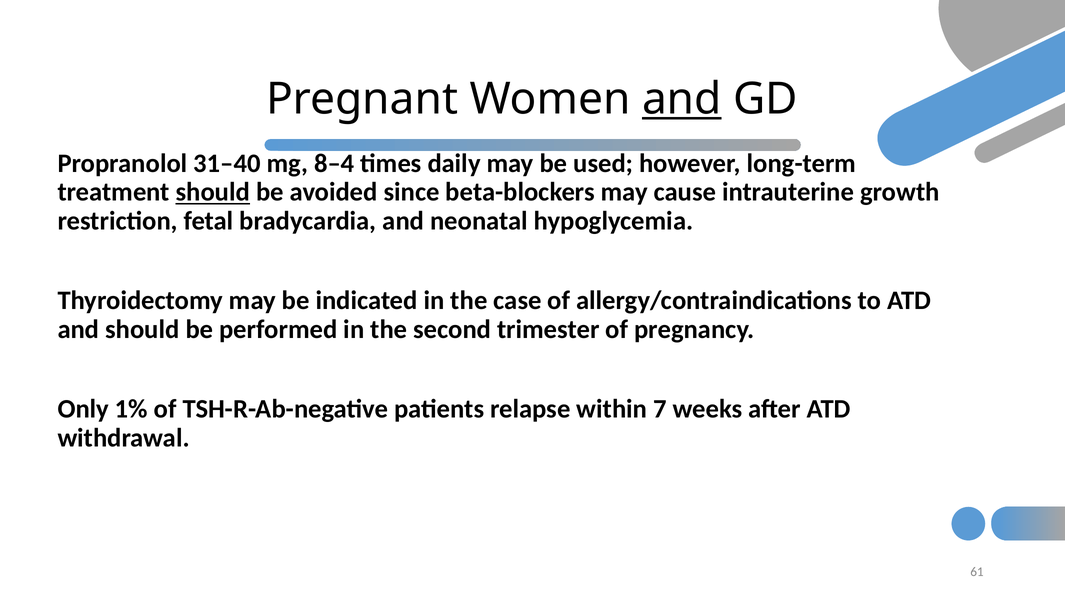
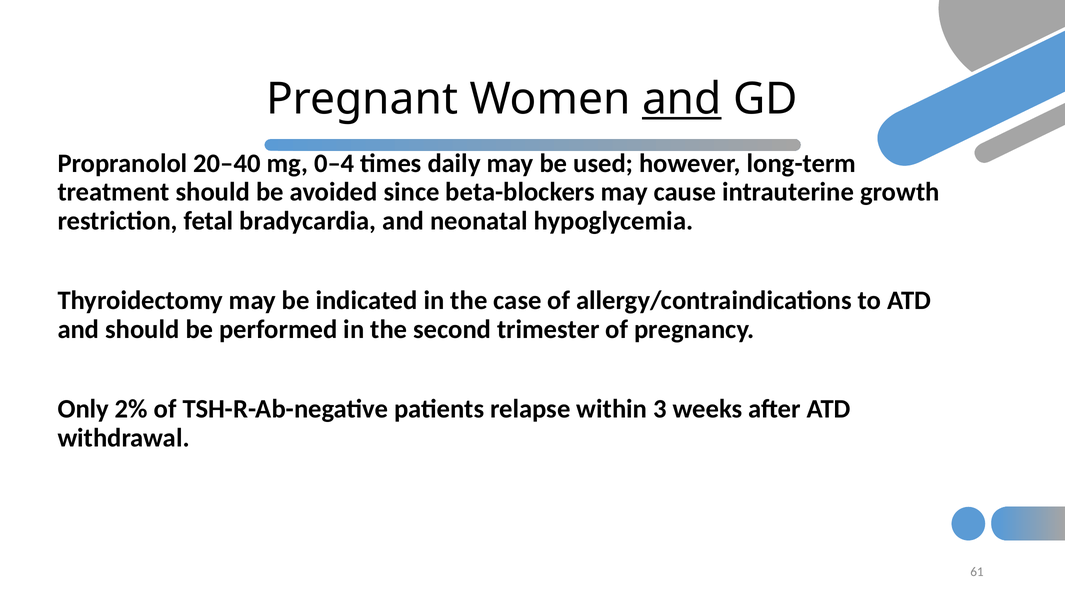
31–40: 31–40 -> 20–40 (227, 163)
8–4: 8–4 -> 0–4 (334, 163)
should underline: present -> none (213, 192)
1%: 1% -> 2% (131, 409)
7: 7 -> 3 (660, 409)
